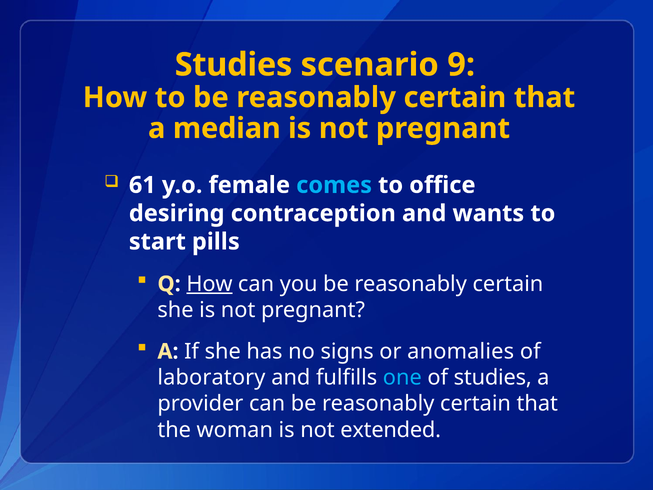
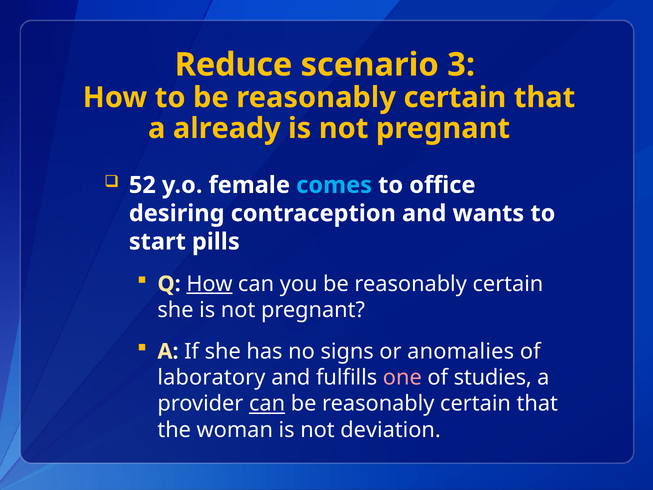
Studies: Studies -> Reduce (234, 65)
9: 9 -> 3 (461, 65)
median: median -> already (227, 128)
61: 61 -> 52 (142, 185)
one colour: light blue -> pink (402, 377)
can underline: none -> present (267, 404)
extended: extended -> deviation (391, 430)
